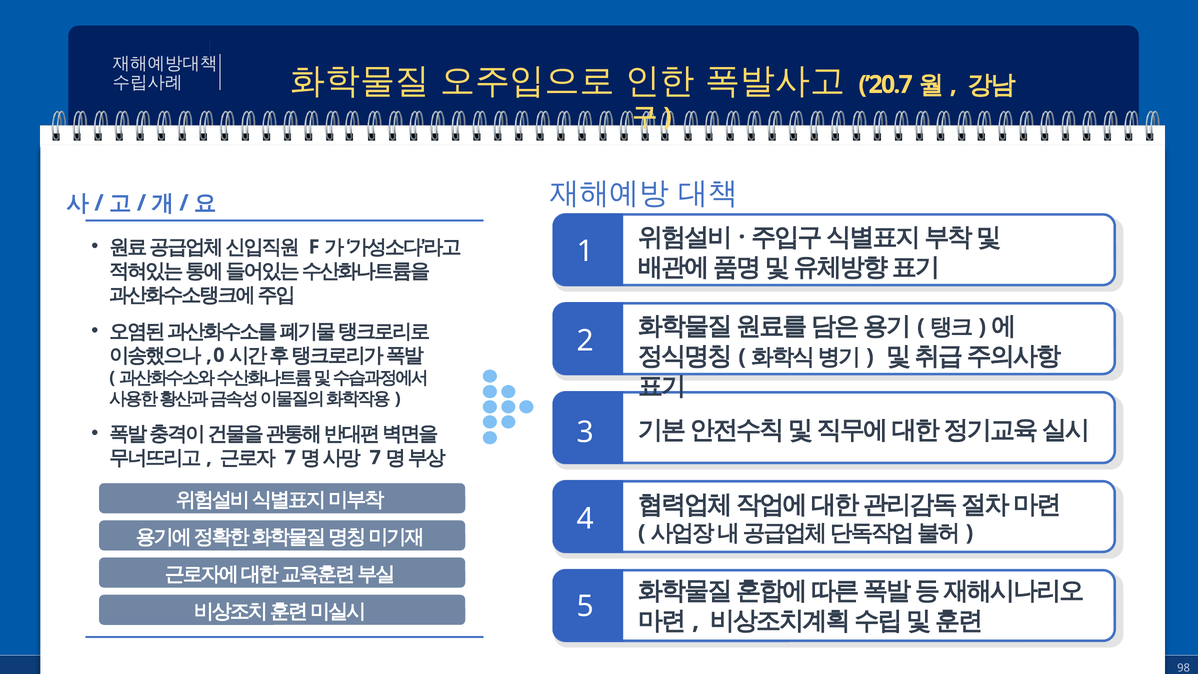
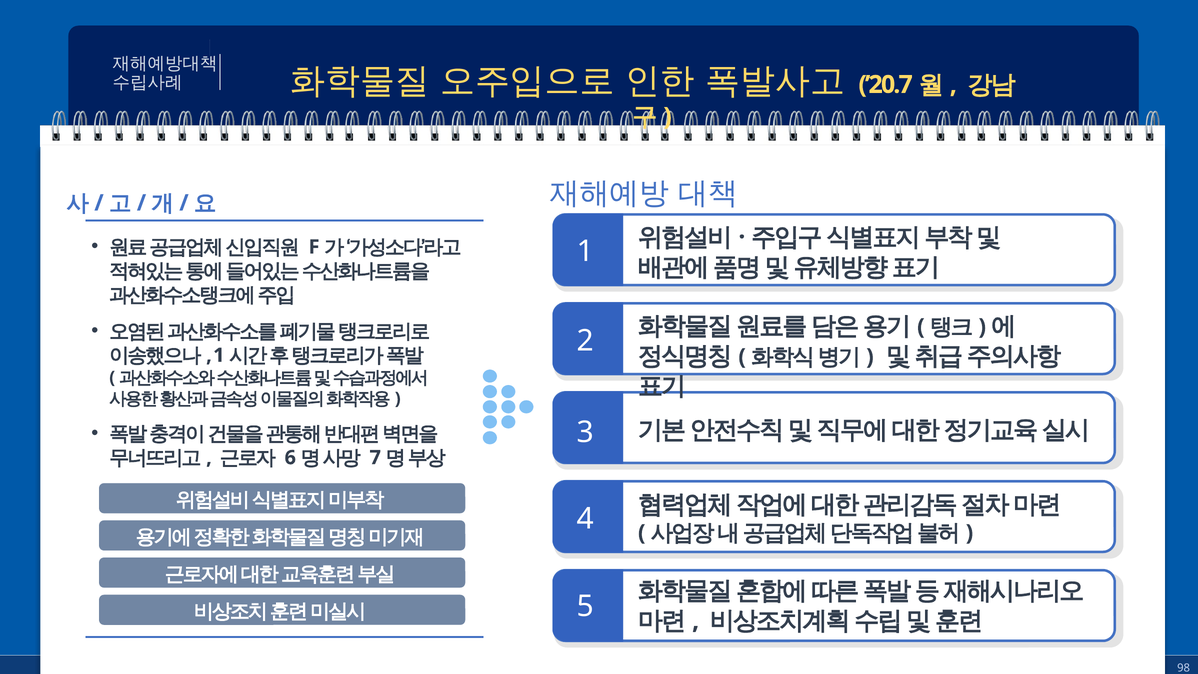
0: 0 -> 1 (219, 355)
7: 7 -> 6 (290, 458)
